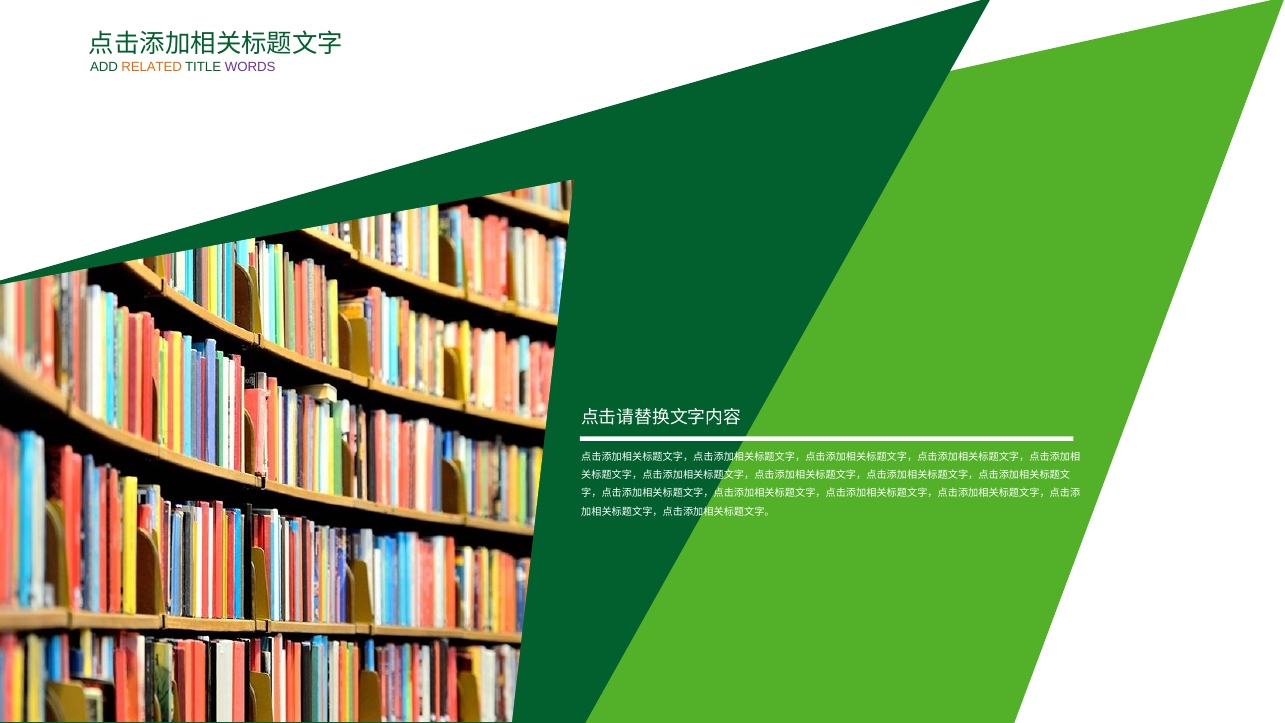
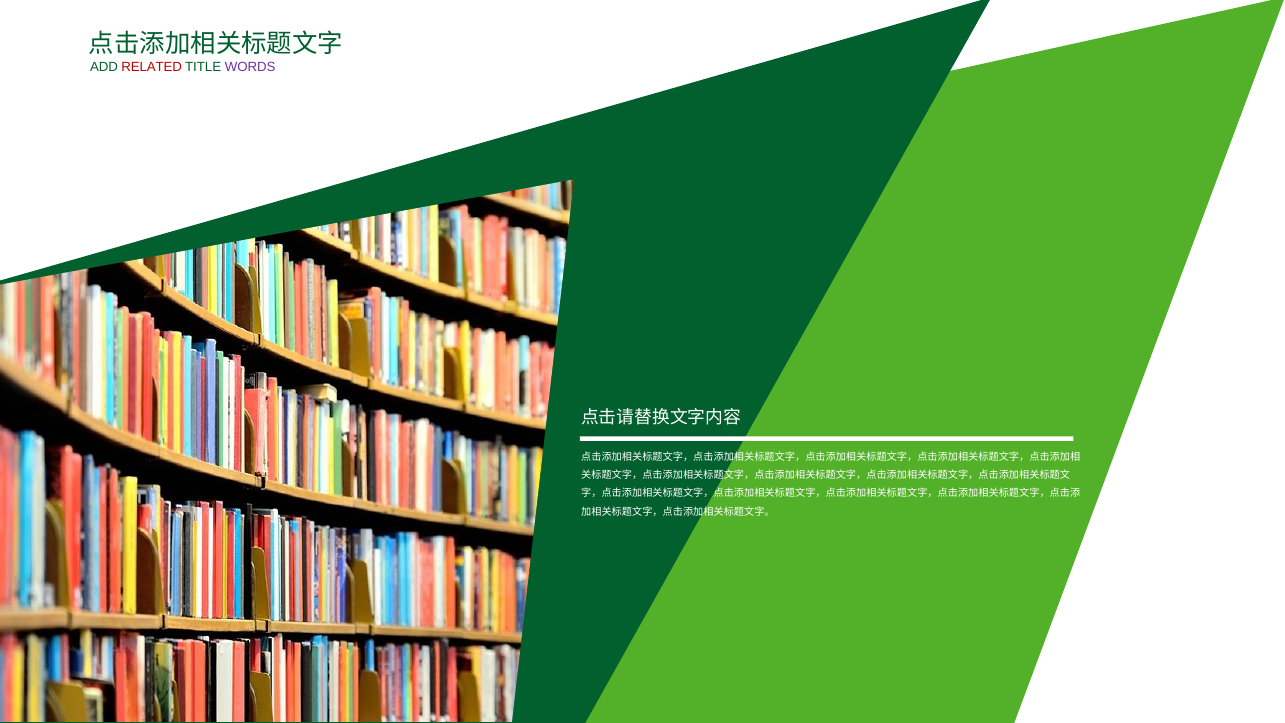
RELATED colour: orange -> red (152, 67)
